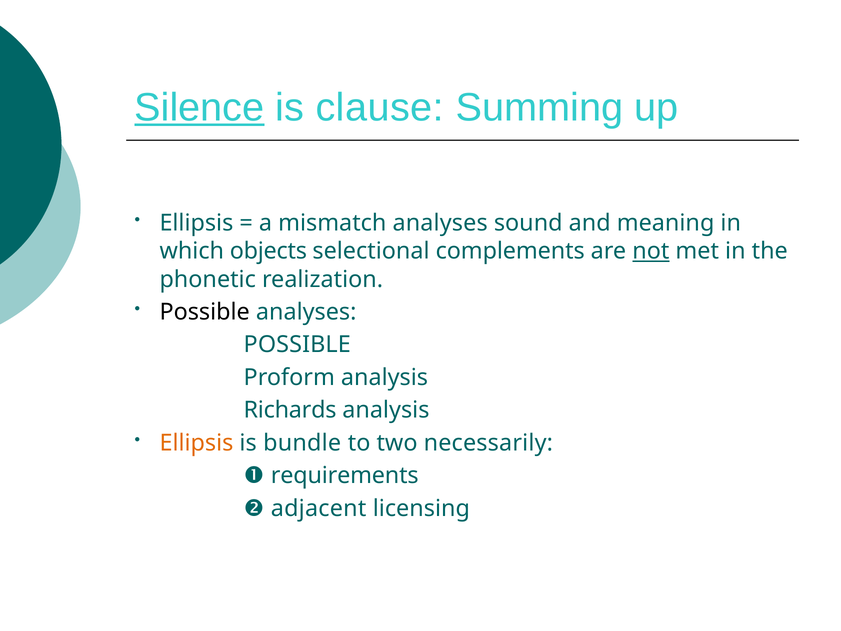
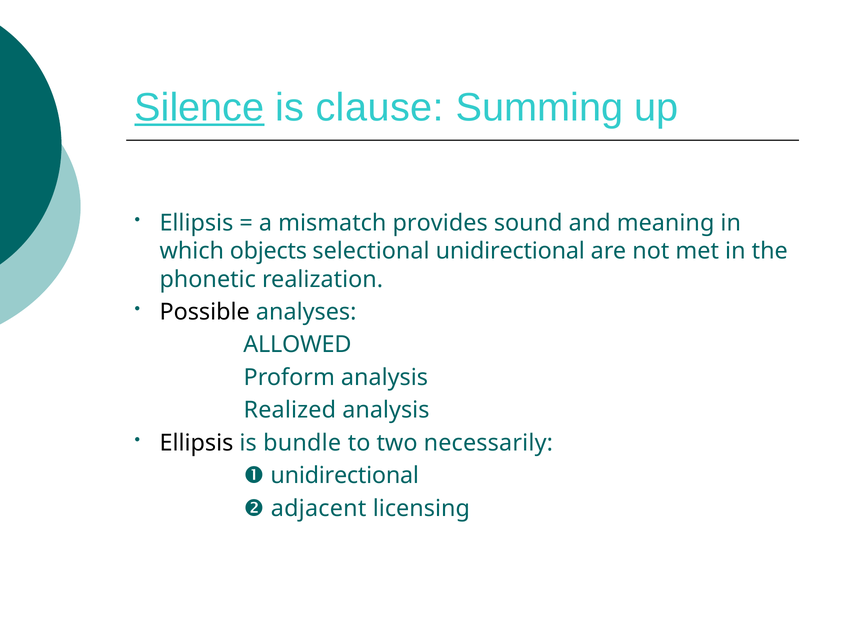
mismatch analyses: analyses -> provides (440, 223)
selectional complements: complements -> unidirectional (510, 251)
not underline: present -> none (651, 251)
POSSIBLE: POSSIBLE -> ALLOWED (297, 345)
Richards: Richards -> Realized (290, 410)
Ellipsis colour: orange -> black (196, 443)
requirements: requirements -> unidirectional (345, 475)
